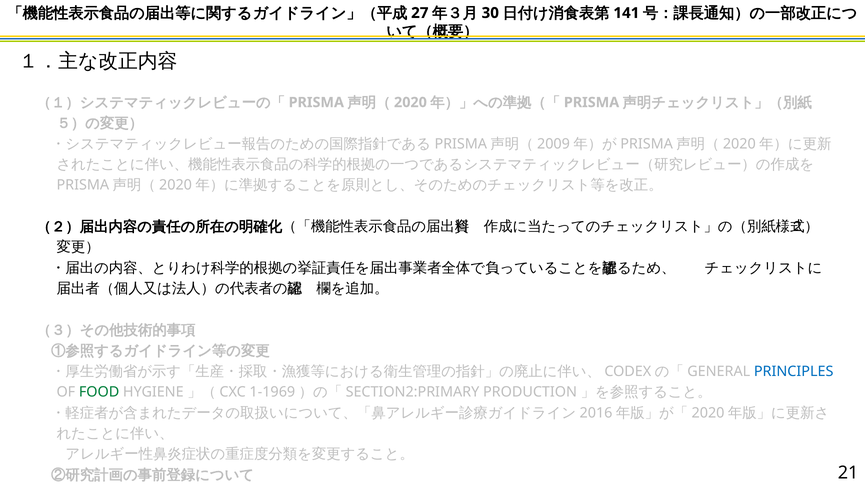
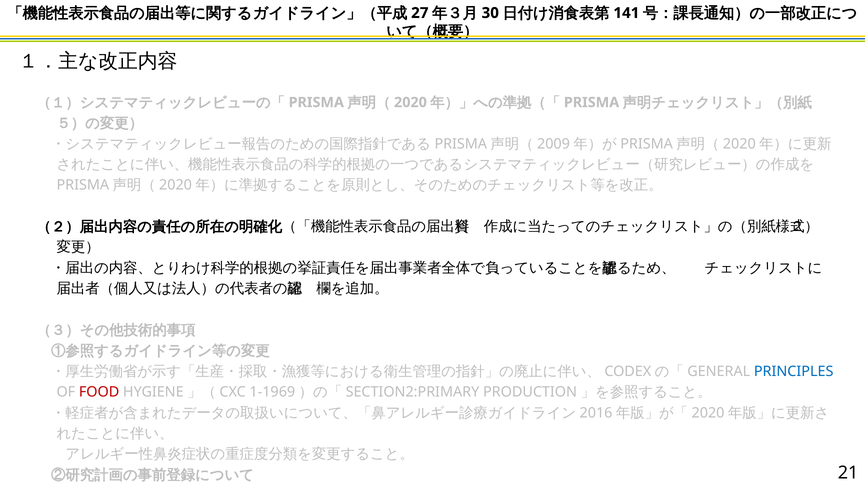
FOOD colour: green -> red (99, 393)
